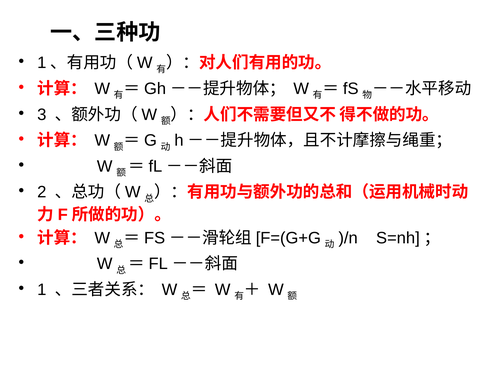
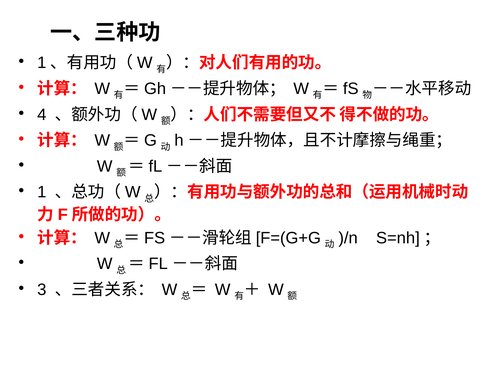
3: 3 -> 4 (42, 115)
2: 2 -> 1 (42, 192)
1: 1 -> 3 (42, 290)
